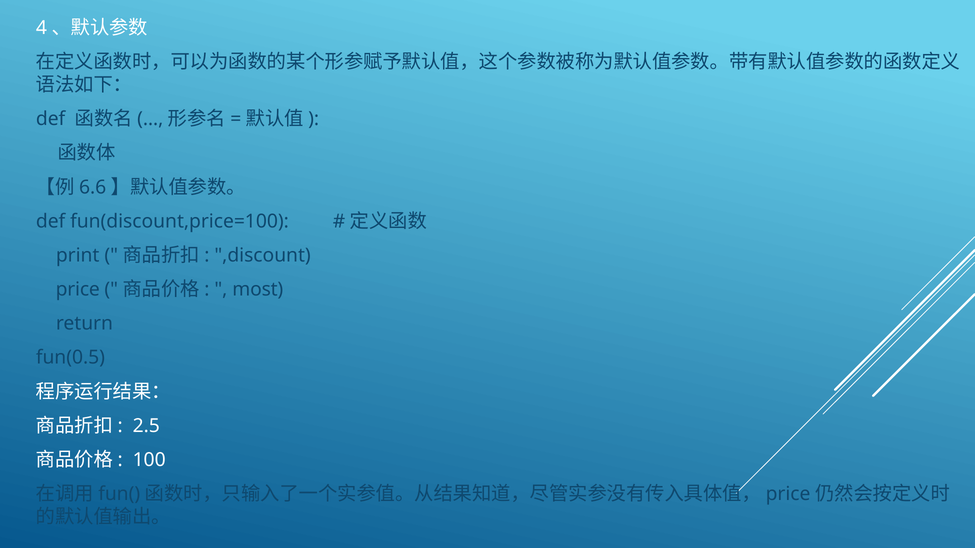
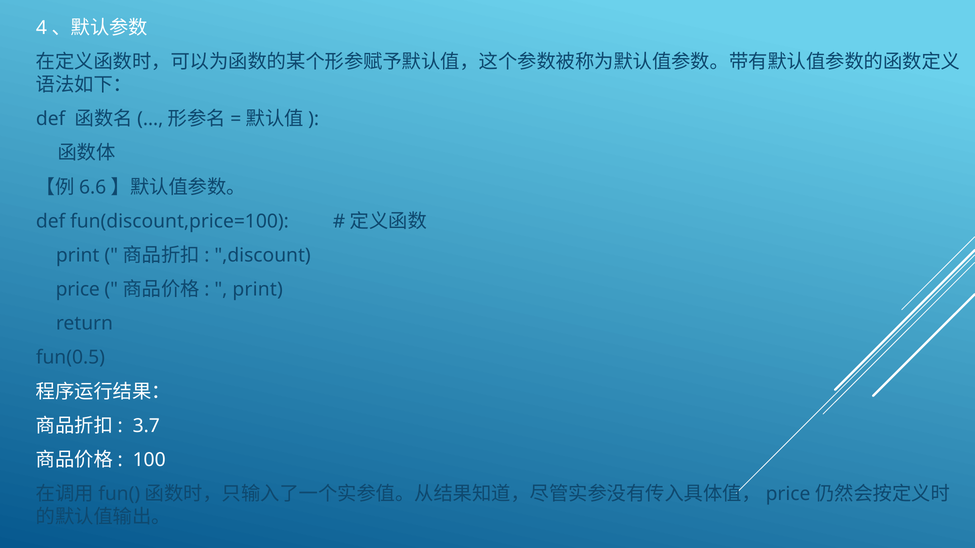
most: most -> print (258, 290)
2.5: 2.5 -> 3.7 (146, 426)
